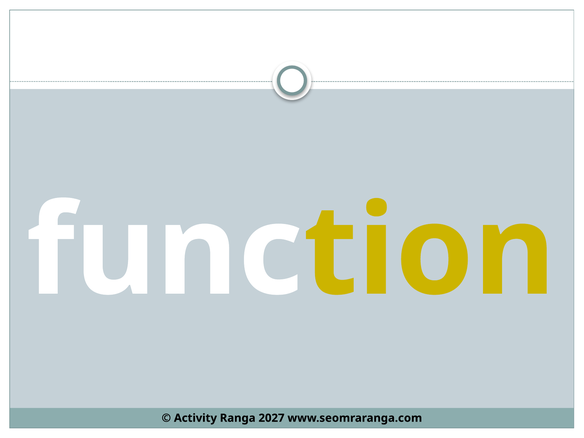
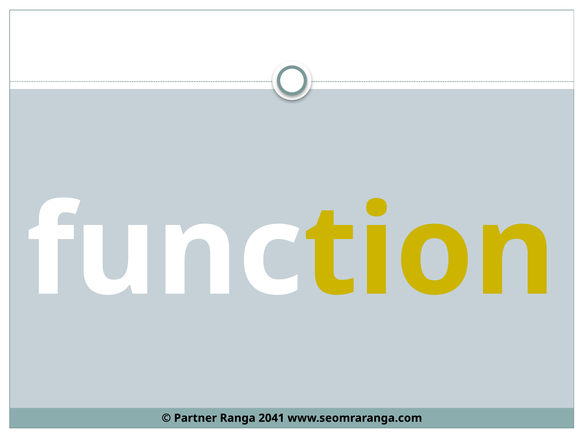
Activity: Activity -> Partner (195, 418)
2027: 2027 -> 2041 (271, 418)
